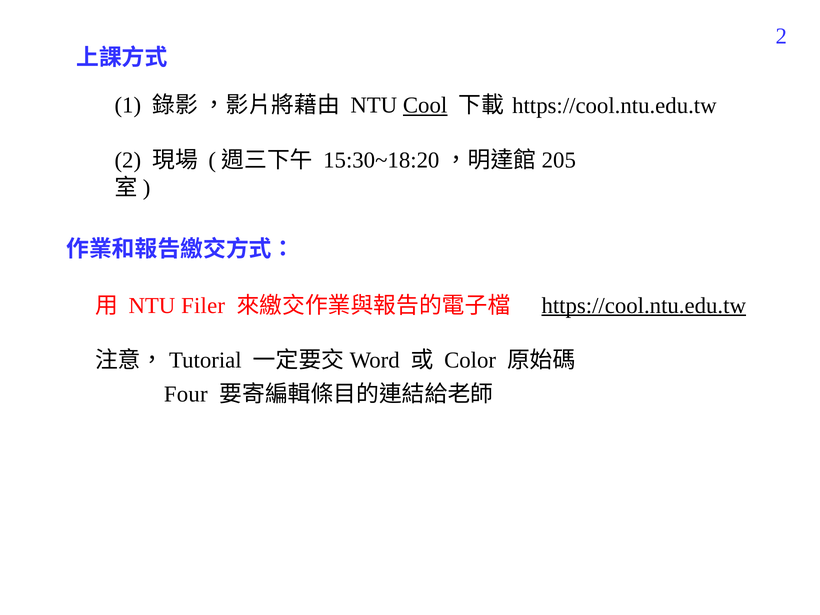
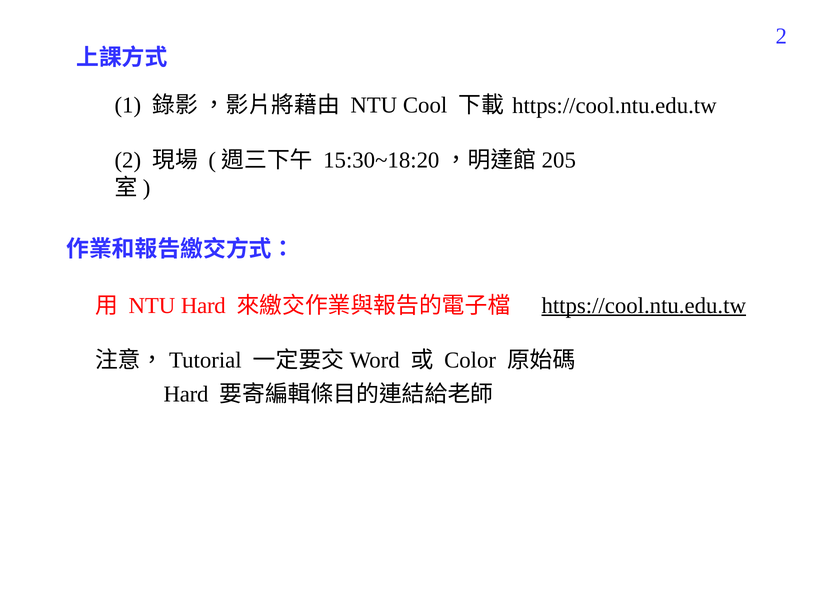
Cool underline: present -> none (425, 105)
NTU Filer: Filer -> Hard (203, 306)
Four: Four -> Hard (186, 394)
